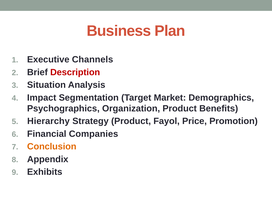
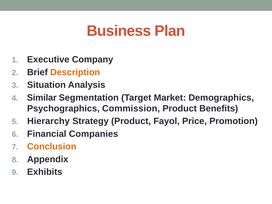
Channels: Channels -> Company (93, 60)
Description colour: red -> orange (75, 72)
Impact: Impact -> Similar (42, 98)
Organization: Organization -> Commission (131, 109)
